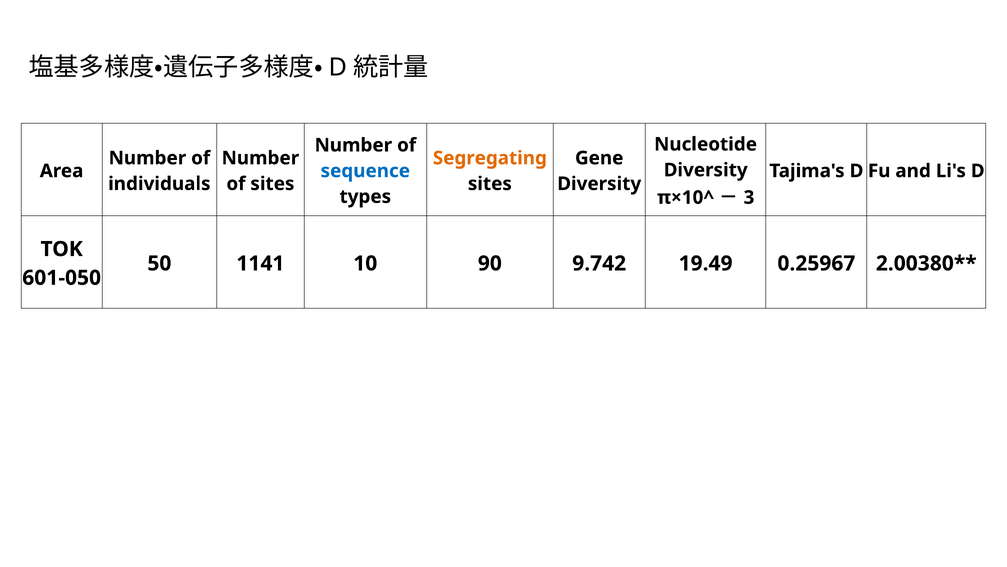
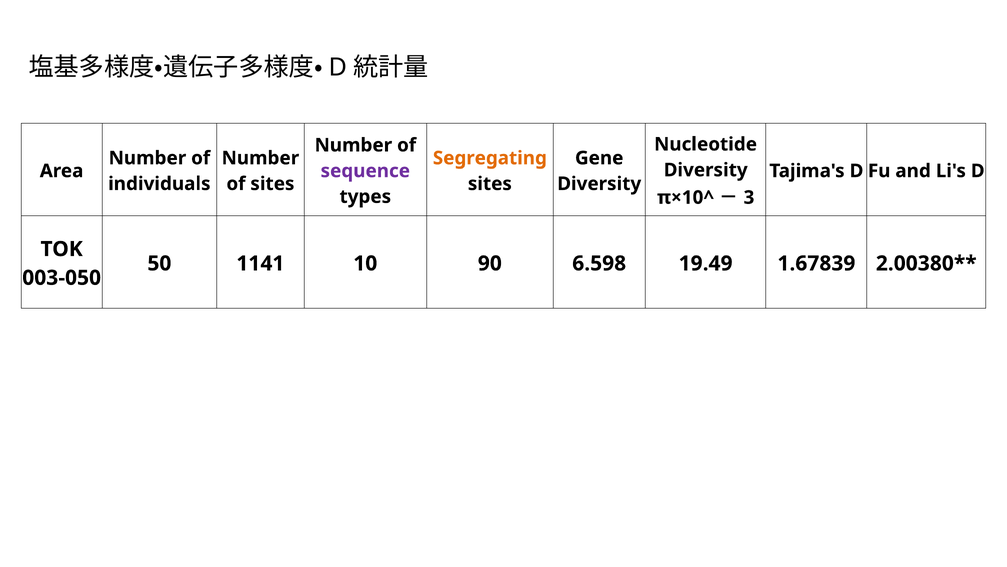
sequence colour: blue -> purple (365, 171)
9.742: 9.742 -> 6.598 (599, 263)
0.25967: 0.25967 -> 1.67839 (816, 263)
601-050: 601-050 -> 003-050 (62, 278)
